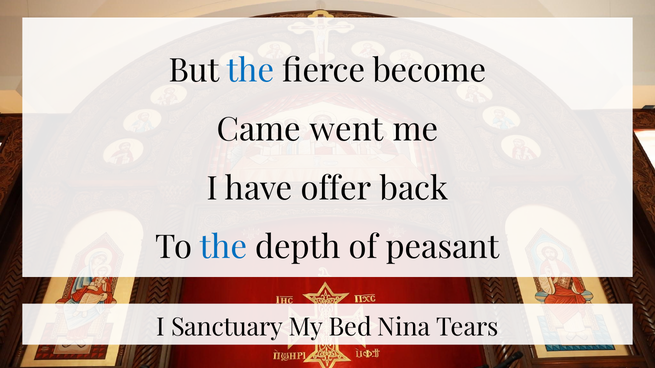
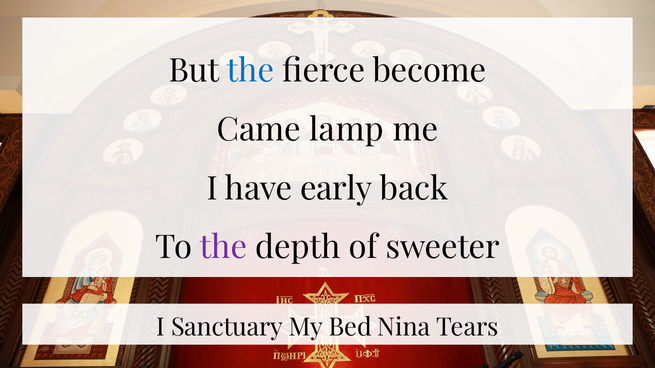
went: went -> lamp (347, 130)
offer: offer -> early (336, 189)
the colour: blue -> purple (223, 248)
peasant: peasant -> sweeter (443, 248)
